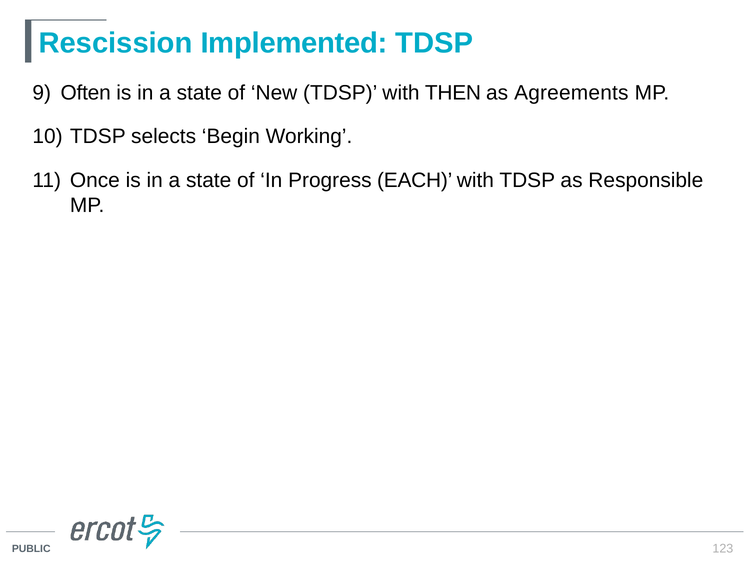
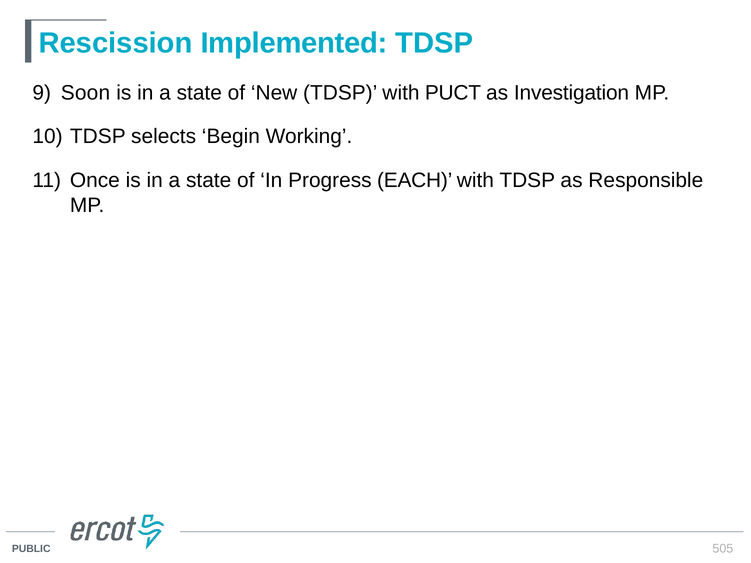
Often: Often -> Soon (85, 93)
THEN: THEN -> PUCT (453, 93)
Agreements: Agreements -> Investigation (572, 93)
123: 123 -> 505 (723, 549)
